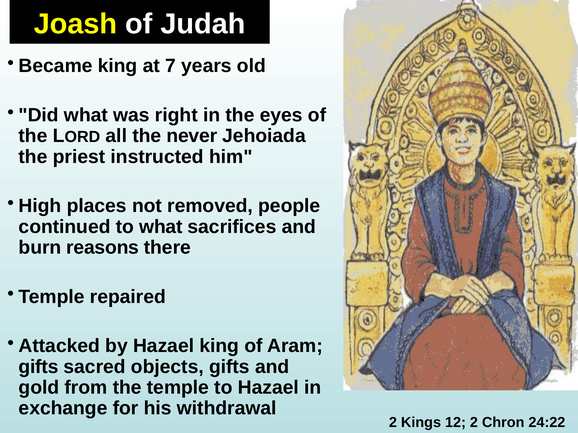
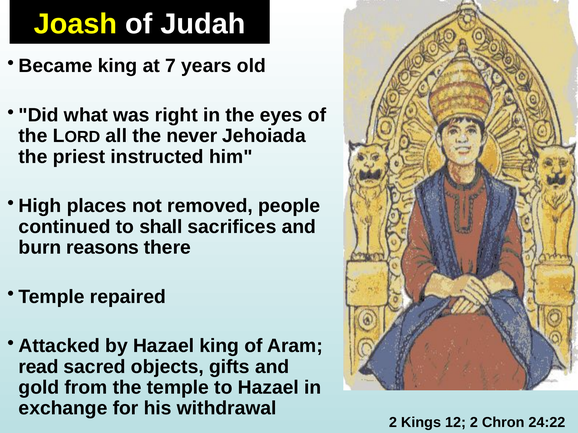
to what: what -> shall (161, 227)
gifts: gifts -> read (39, 367)
